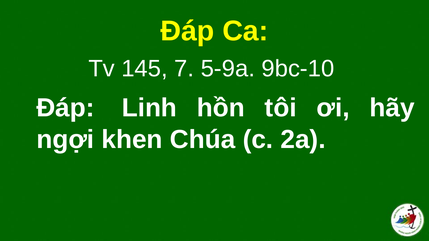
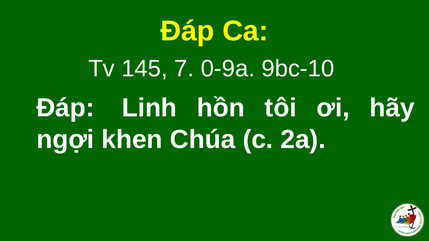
5-9a: 5-9a -> 0-9a (228, 69)
